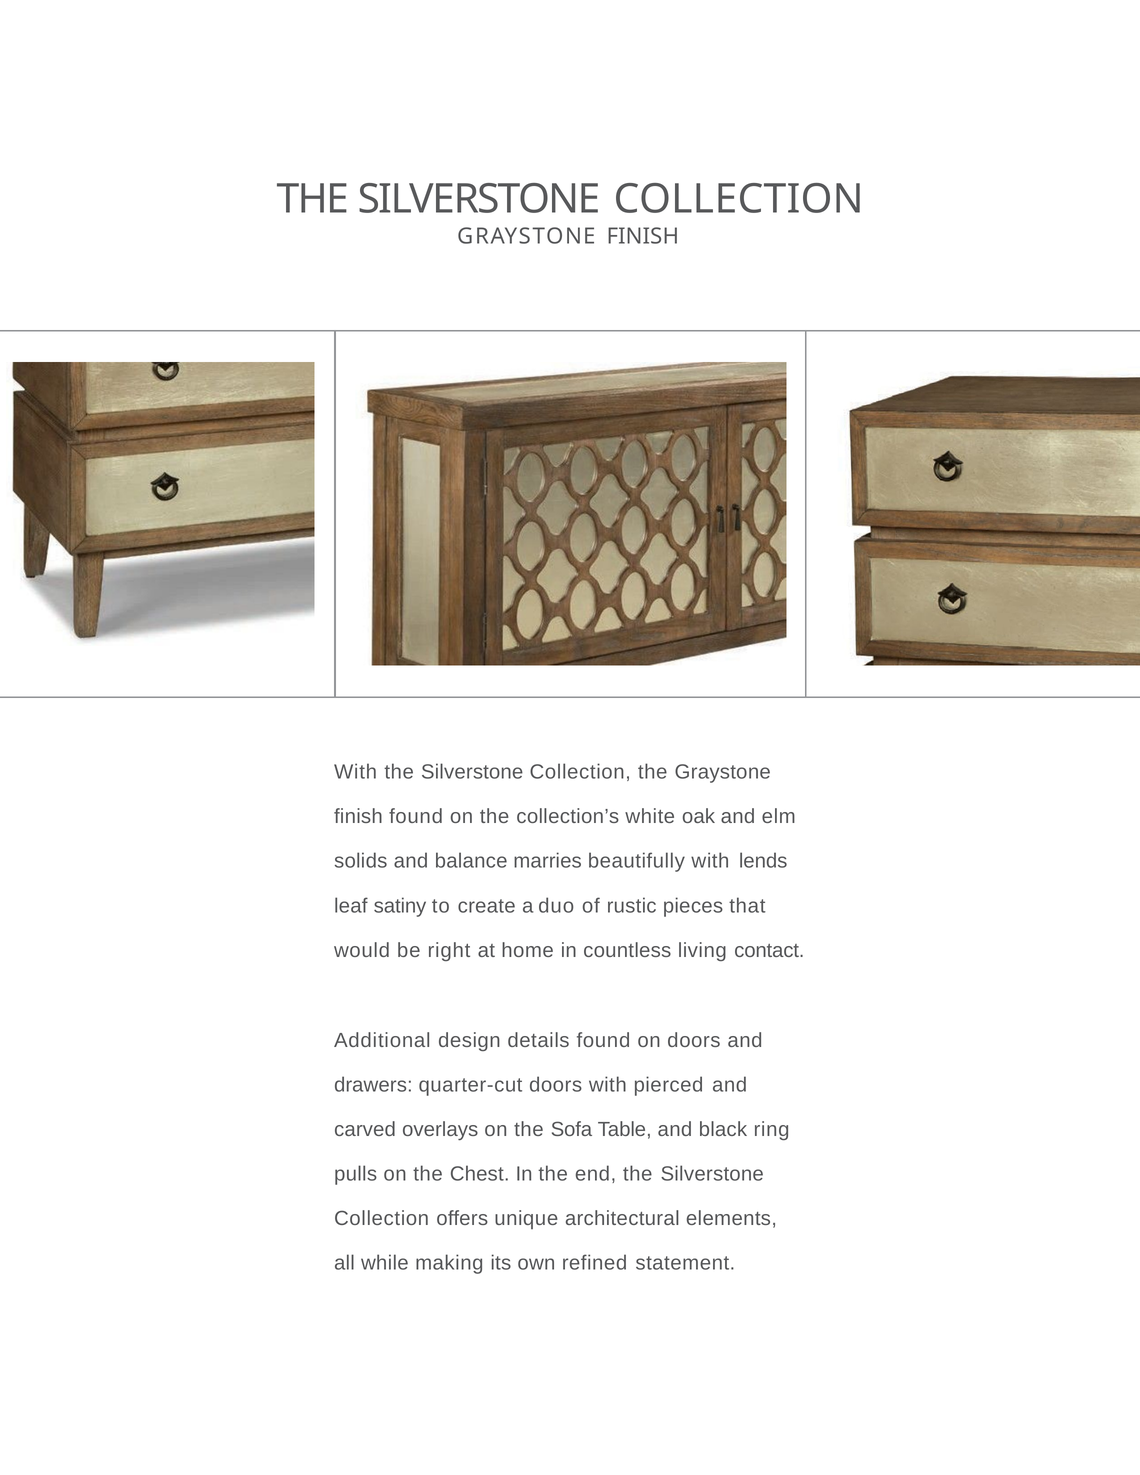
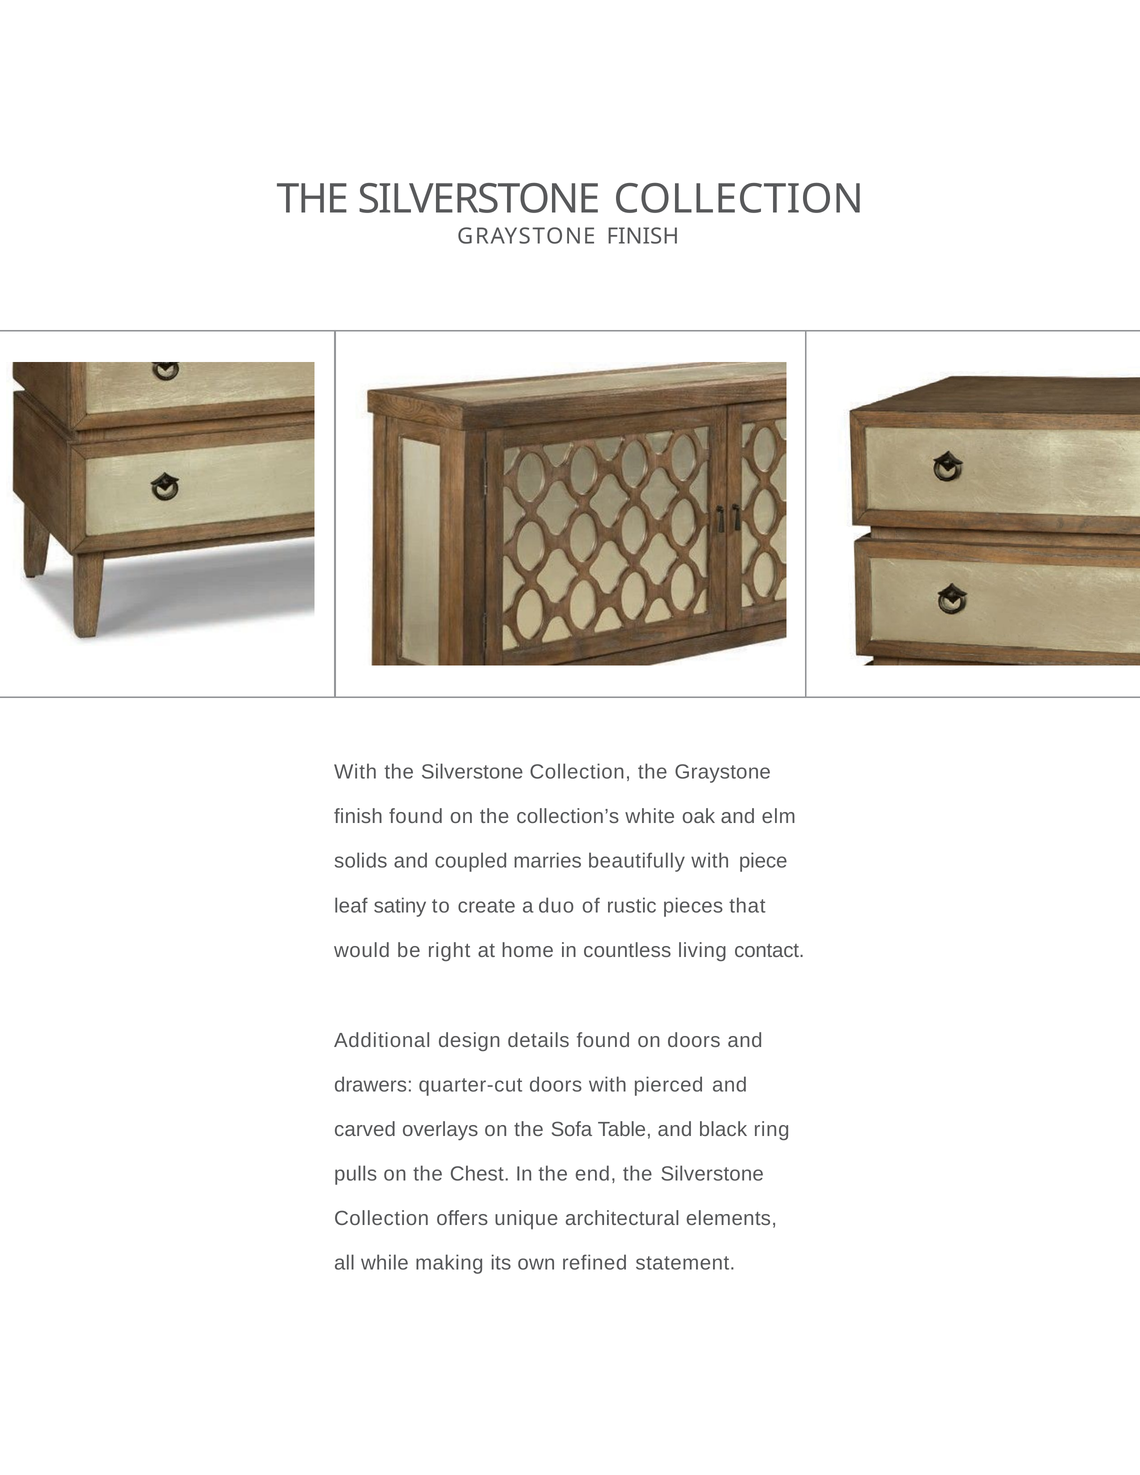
balance: balance -> coupled (471, 861)
lends: lends -> piece (763, 861)
